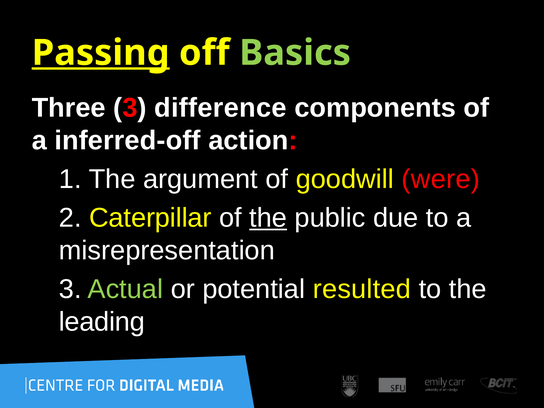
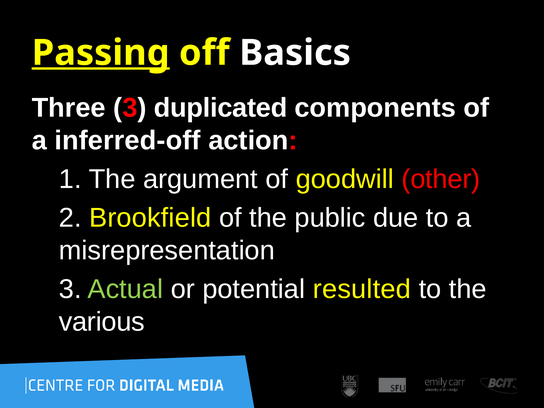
Basics colour: light green -> white (295, 53)
difference: difference -> duplicated (221, 108)
were: were -> other (441, 179)
Caterpillar: Caterpillar -> Brookfield (150, 218)
the underline: present -> none (268, 218)
leading: leading -> various (102, 322)
